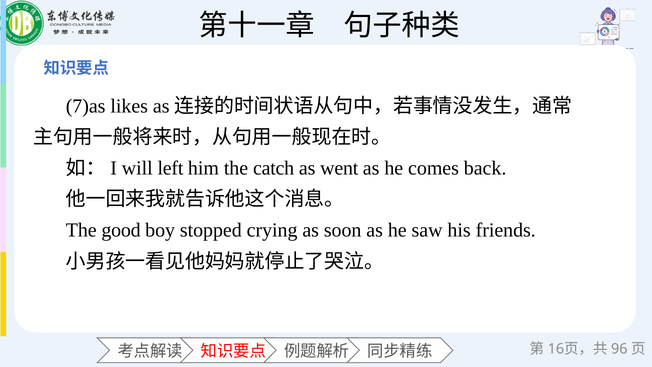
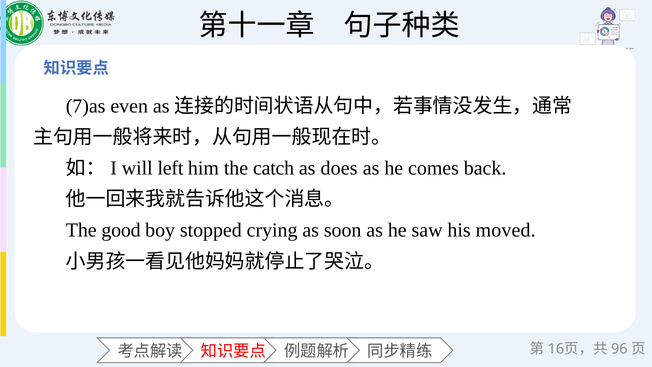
likes: likes -> even (129, 106)
went: went -> does (339, 168)
friends: friends -> moved (506, 230)
